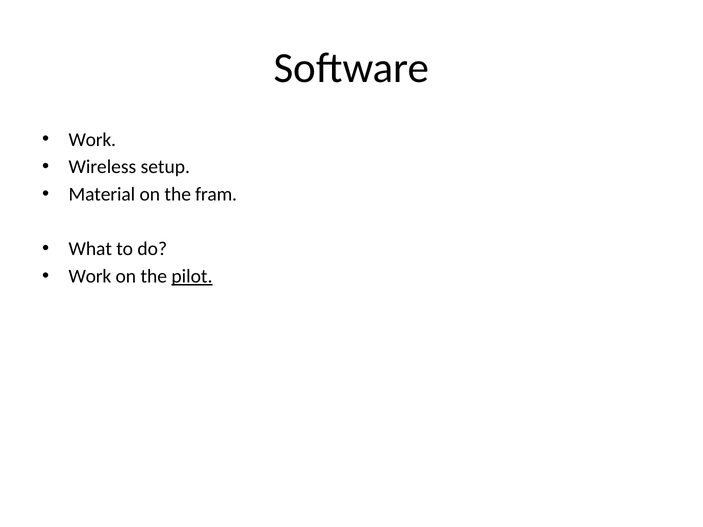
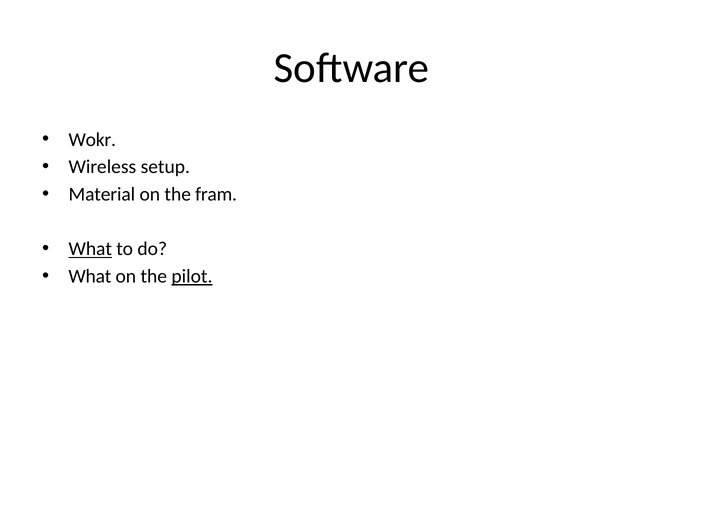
Work: Work -> Wokr (92, 140)
What underline: none -> present (90, 249)
Work: Work -> What (90, 277)
